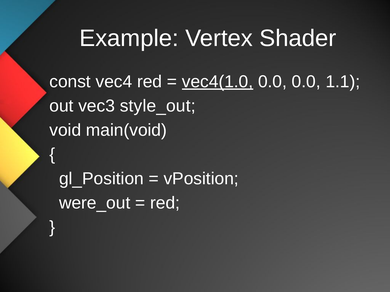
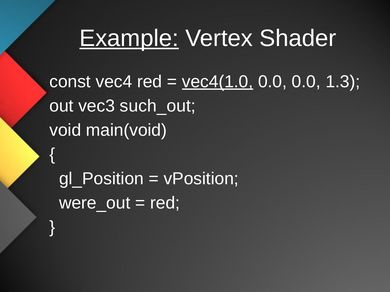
Example underline: none -> present (129, 38)
1.1: 1.1 -> 1.3 (343, 82)
style_out: style_out -> such_out (158, 106)
